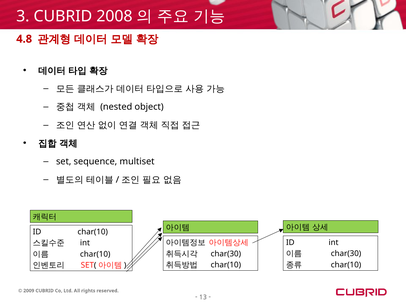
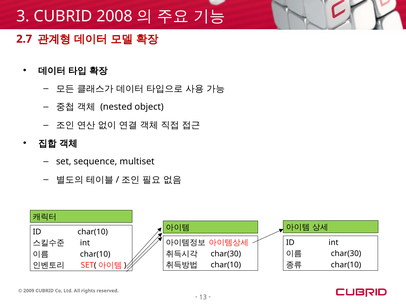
4.8: 4.8 -> 2.7 (24, 39)
